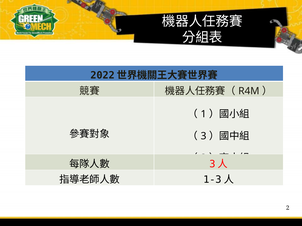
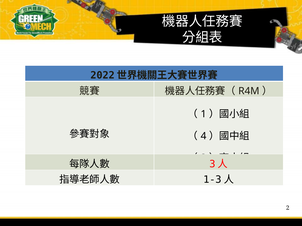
3: 3 -> 4 (204, 136)
